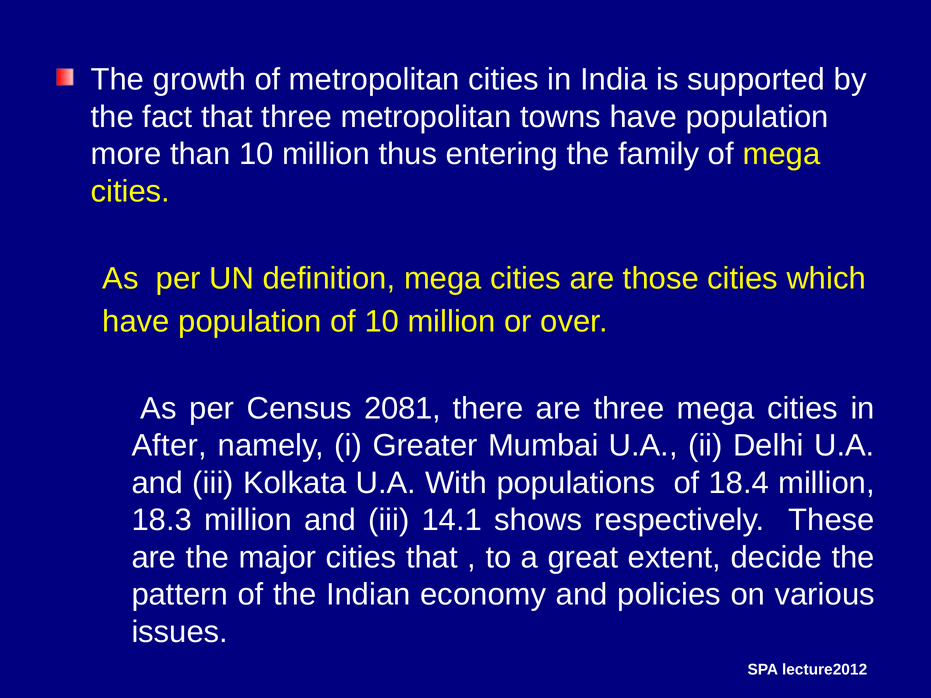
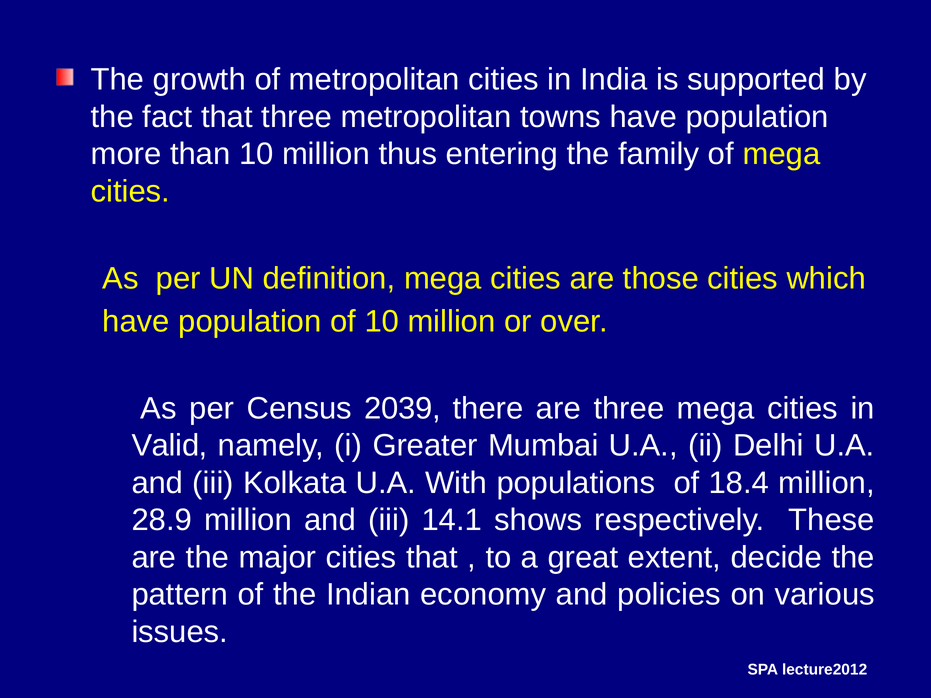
2081: 2081 -> 2039 (403, 409)
After: After -> Valid (170, 446)
18.3: 18.3 -> 28.9 (162, 520)
